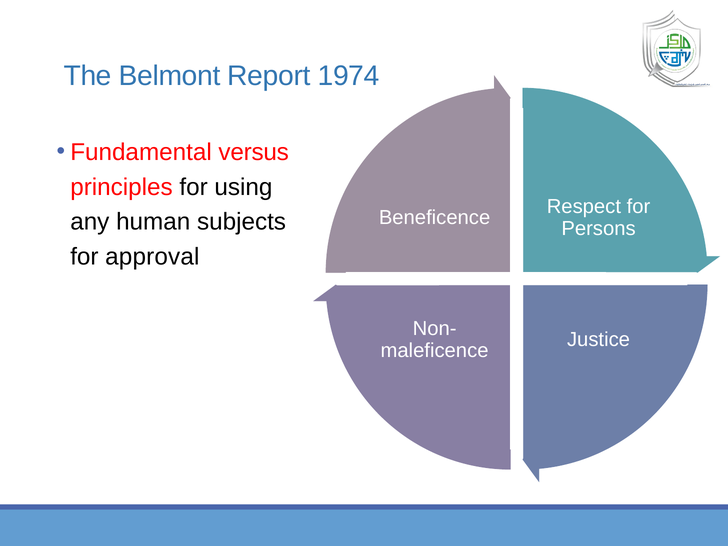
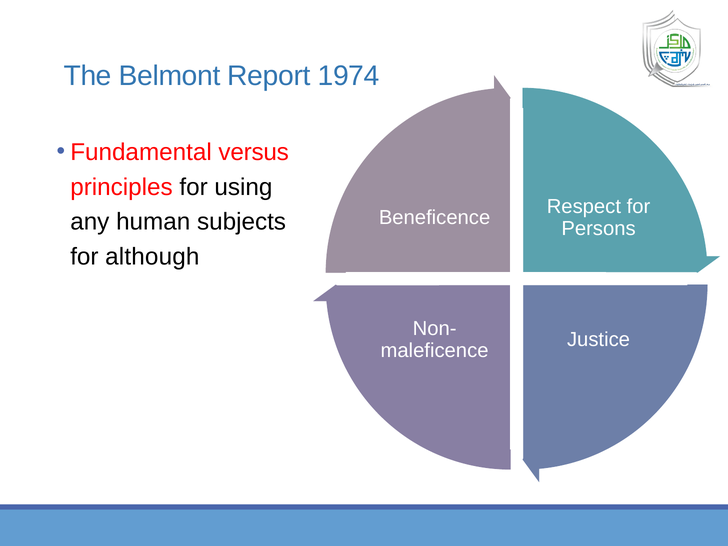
approval: approval -> although (152, 257)
